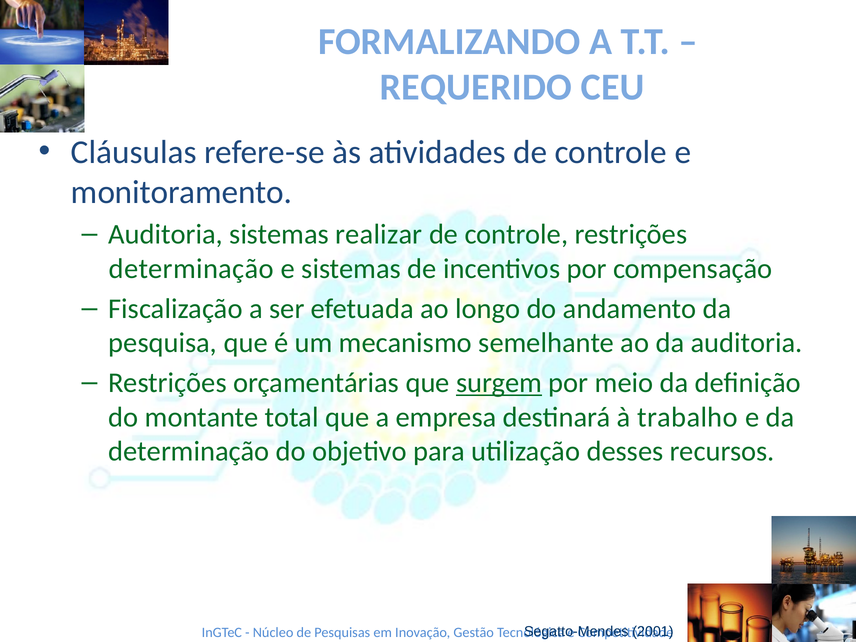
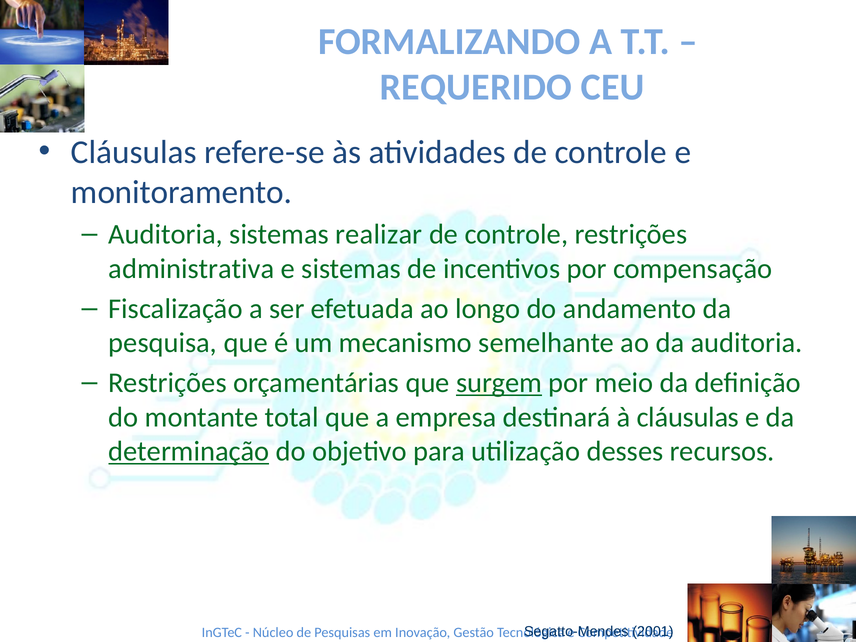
determinação: determinação -> administrativa (191, 269)
à trabalho: trabalho -> cláusulas (688, 417)
determinação underline: none -> present (189, 451)
